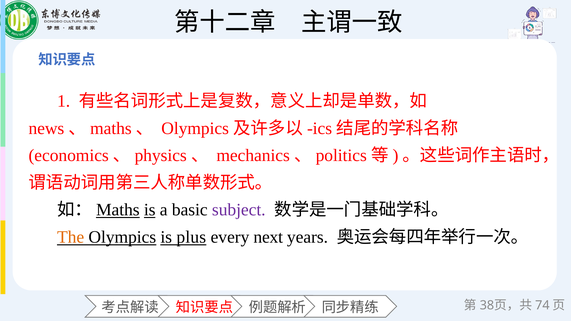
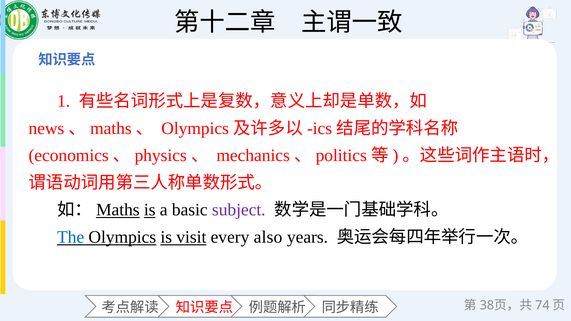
The colour: orange -> blue (71, 237)
plus: plus -> visit (191, 237)
next: next -> also (268, 237)
